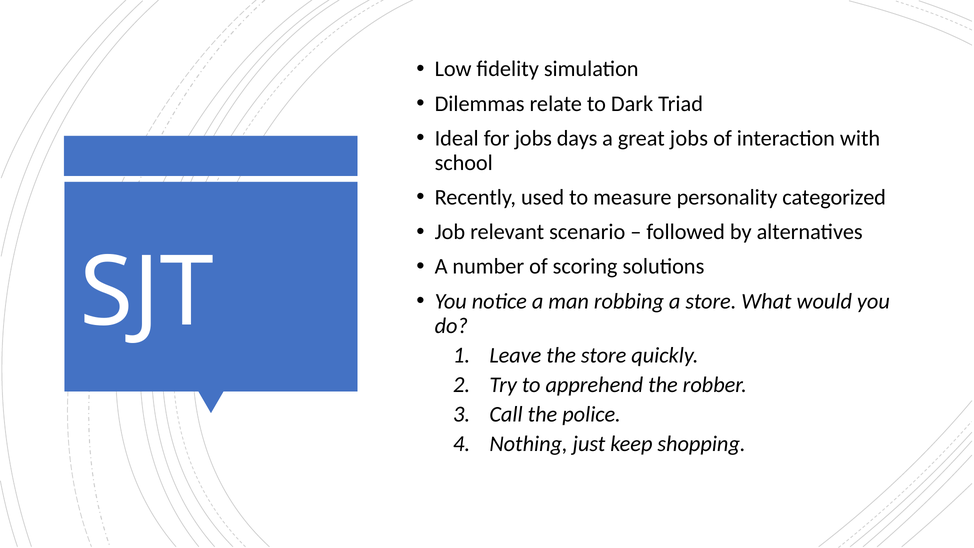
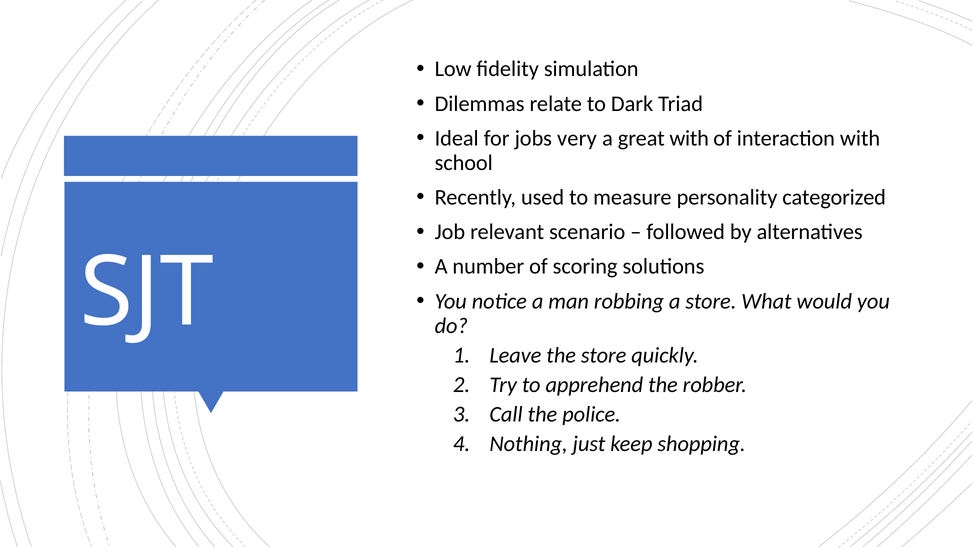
days: days -> very (577, 138)
great jobs: jobs -> with (689, 138)
